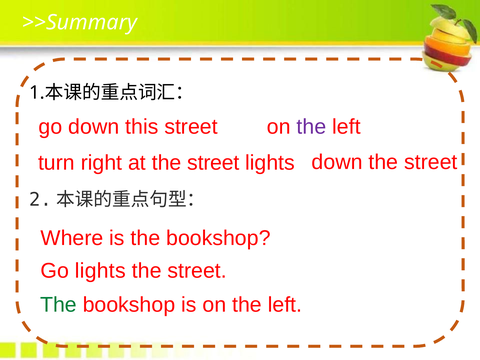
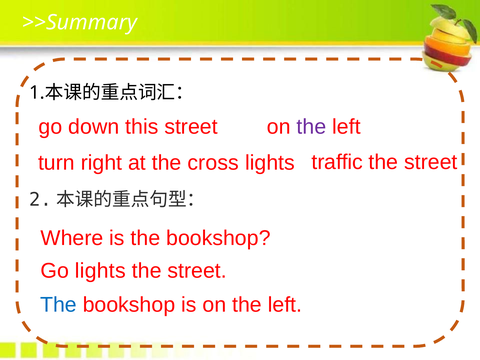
down: down -> traffic (337, 162)
at the street: street -> cross (213, 163)
The colour: green -> blue (58, 305)
